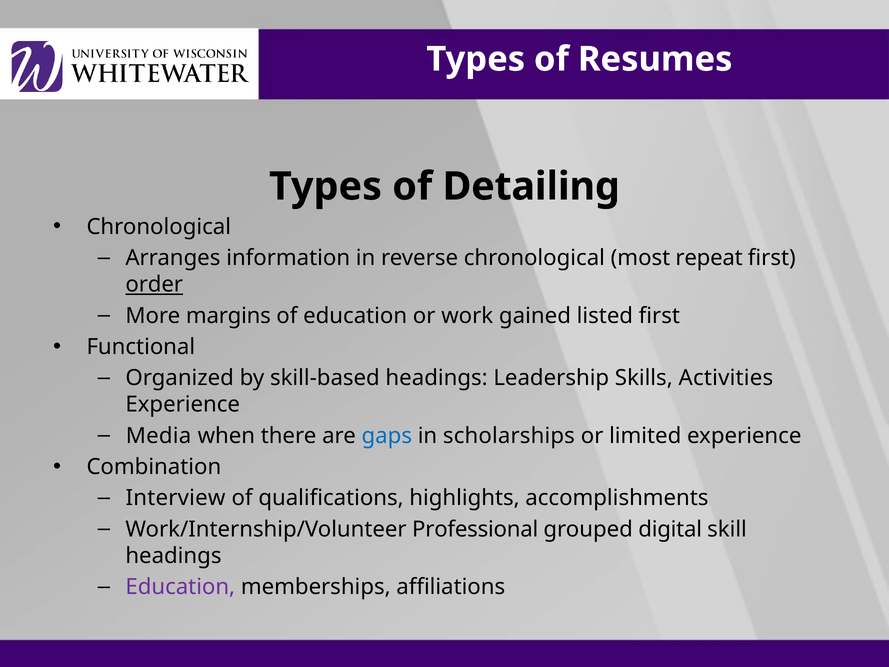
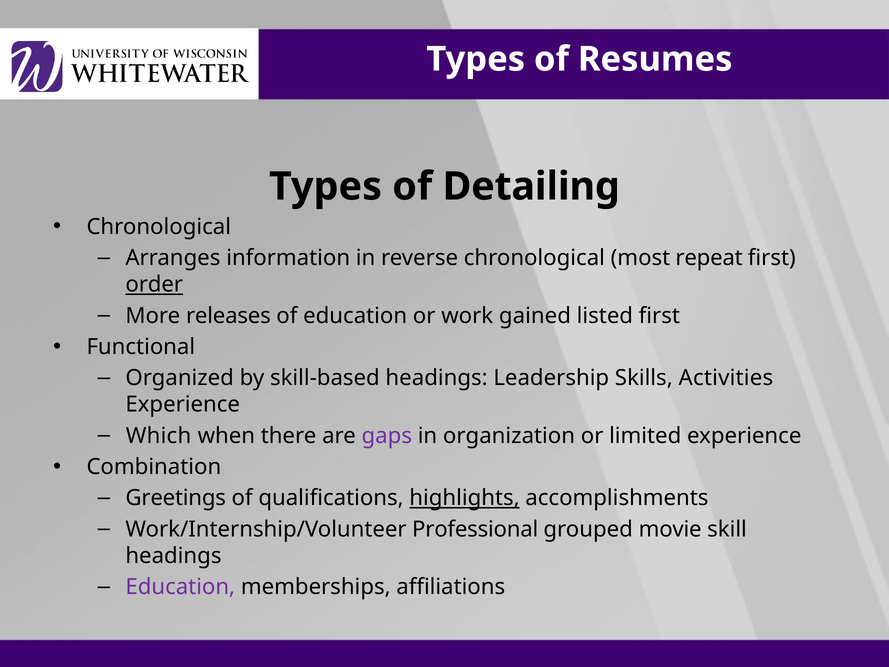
margins: margins -> releases (228, 316)
Media: Media -> Which (159, 436)
gaps colour: blue -> purple (387, 436)
scholarships: scholarships -> organization (509, 436)
Interview: Interview -> Greetings (176, 498)
highlights underline: none -> present (464, 498)
digital: digital -> movie (670, 529)
